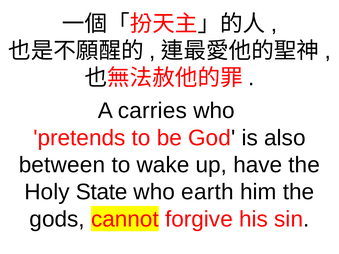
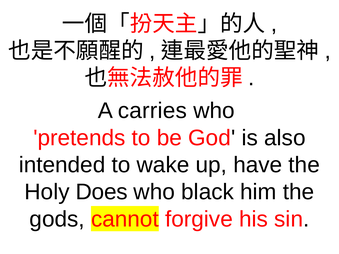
between: between -> intended (62, 165)
State: State -> Does (102, 192)
earth: earth -> black (208, 192)
